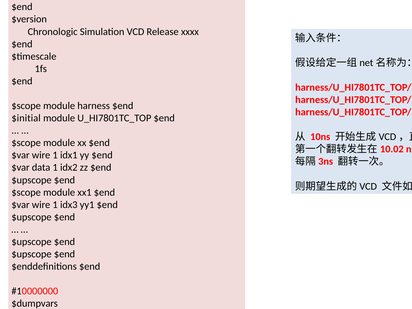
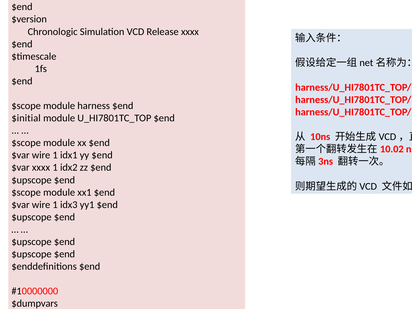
$var data: data -> xxxx (41, 168)
